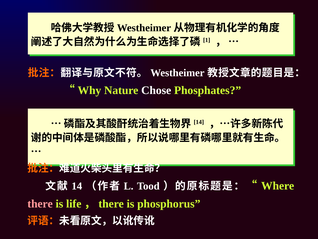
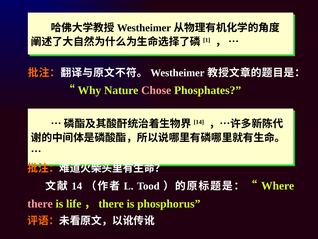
Chose colour: white -> pink (156, 90)
